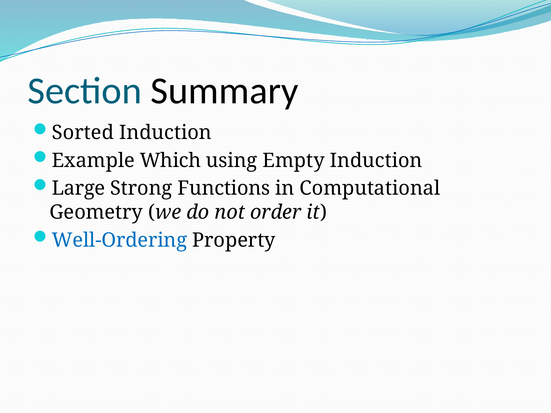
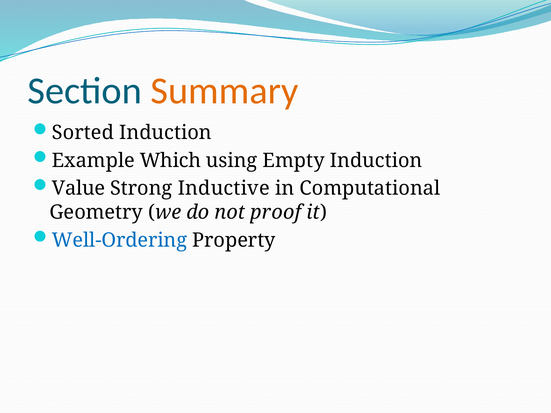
Summary colour: black -> orange (224, 91)
Large: Large -> Value (79, 188)
Functions: Functions -> Inductive (224, 188)
order: order -> proof (276, 212)
